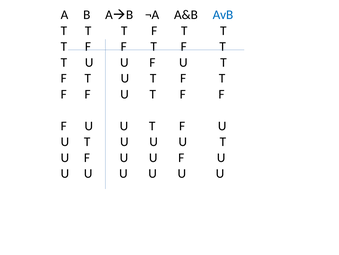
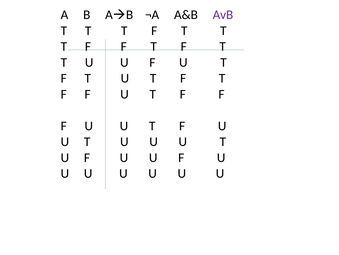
AvB colour: blue -> purple (223, 15)
